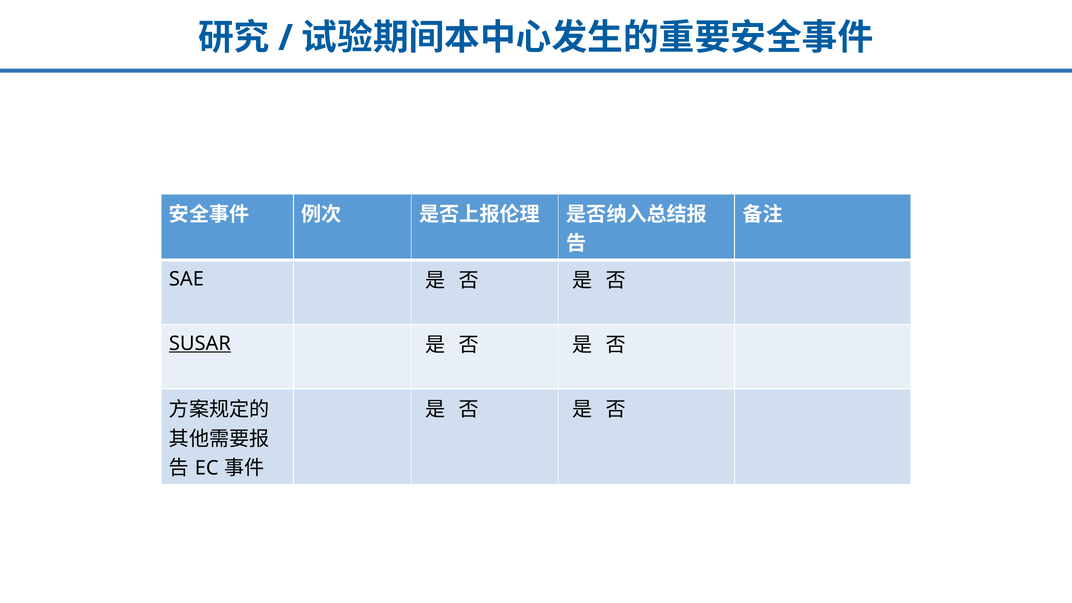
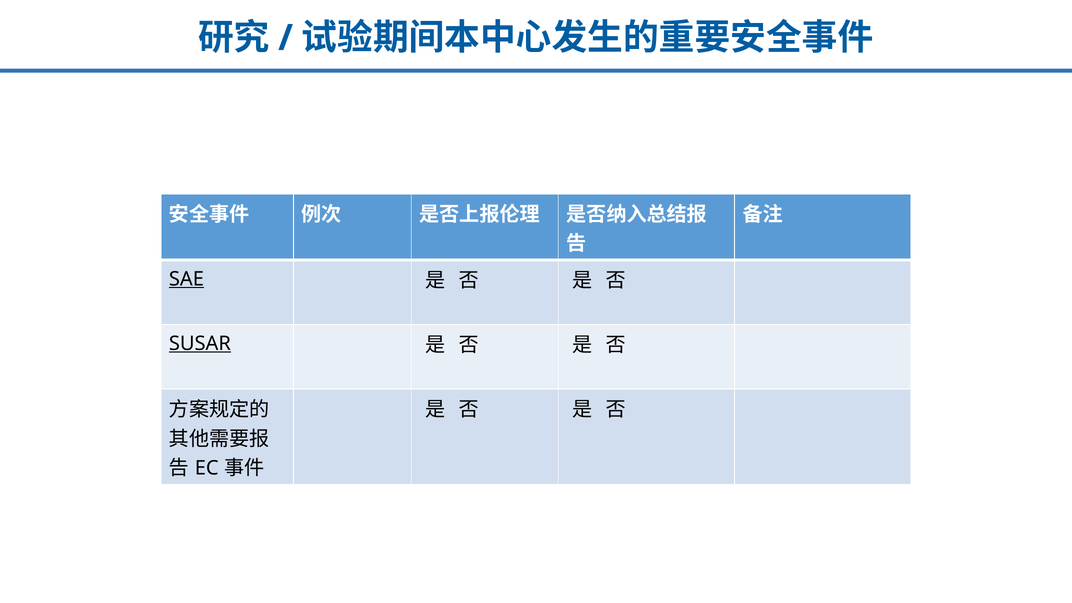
SAE underline: none -> present (186, 279)
